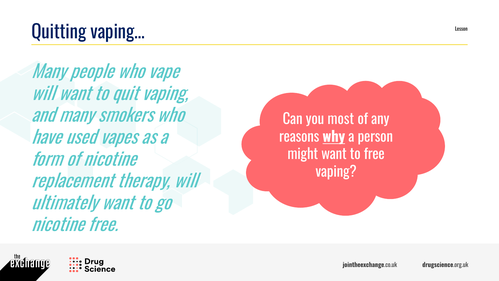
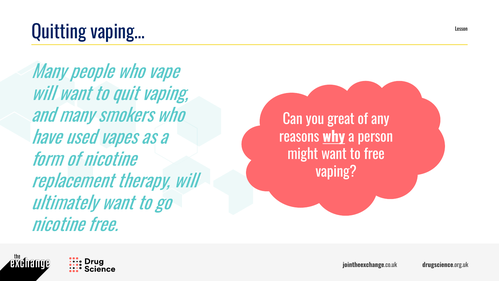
most: most -> great (341, 119)
